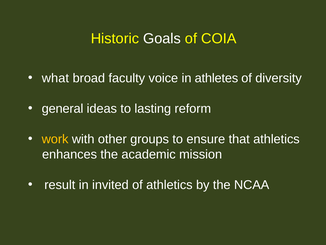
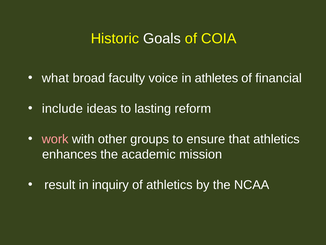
diversity: diversity -> financial (279, 78)
general: general -> include (62, 108)
work colour: yellow -> pink (55, 139)
invited: invited -> inquiry (110, 185)
